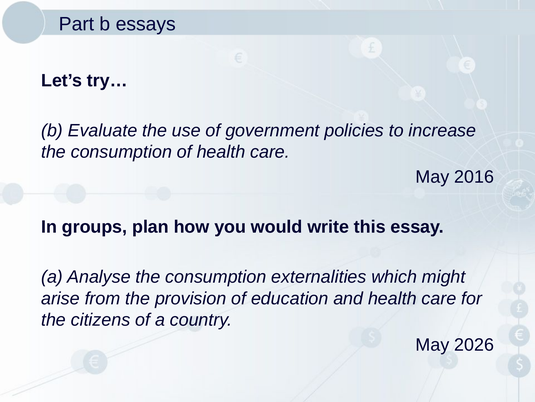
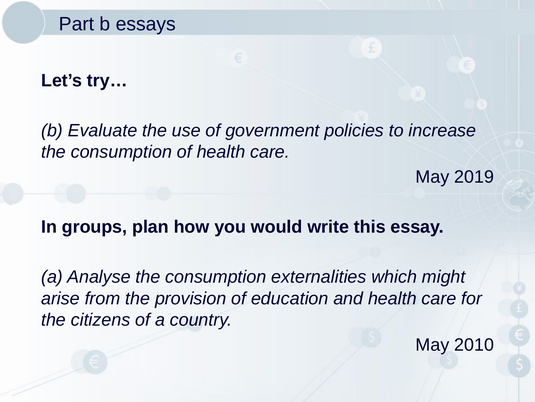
2016: 2016 -> 2019 (474, 177)
2026: 2026 -> 2010 (474, 344)
